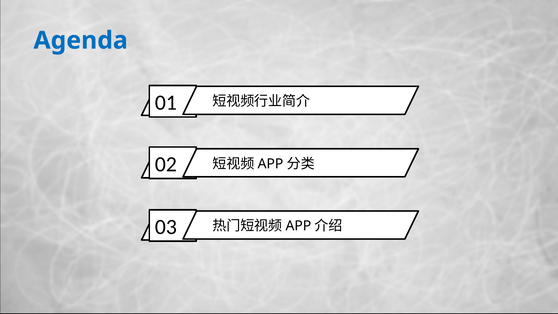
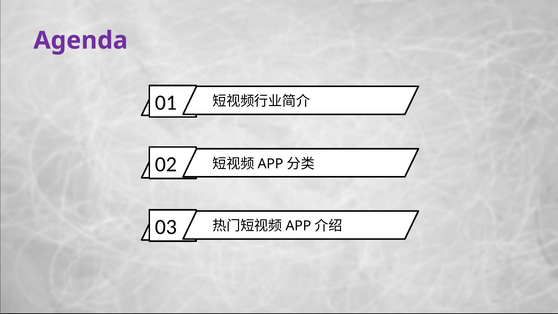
Agenda colour: blue -> purple (81, 40)
